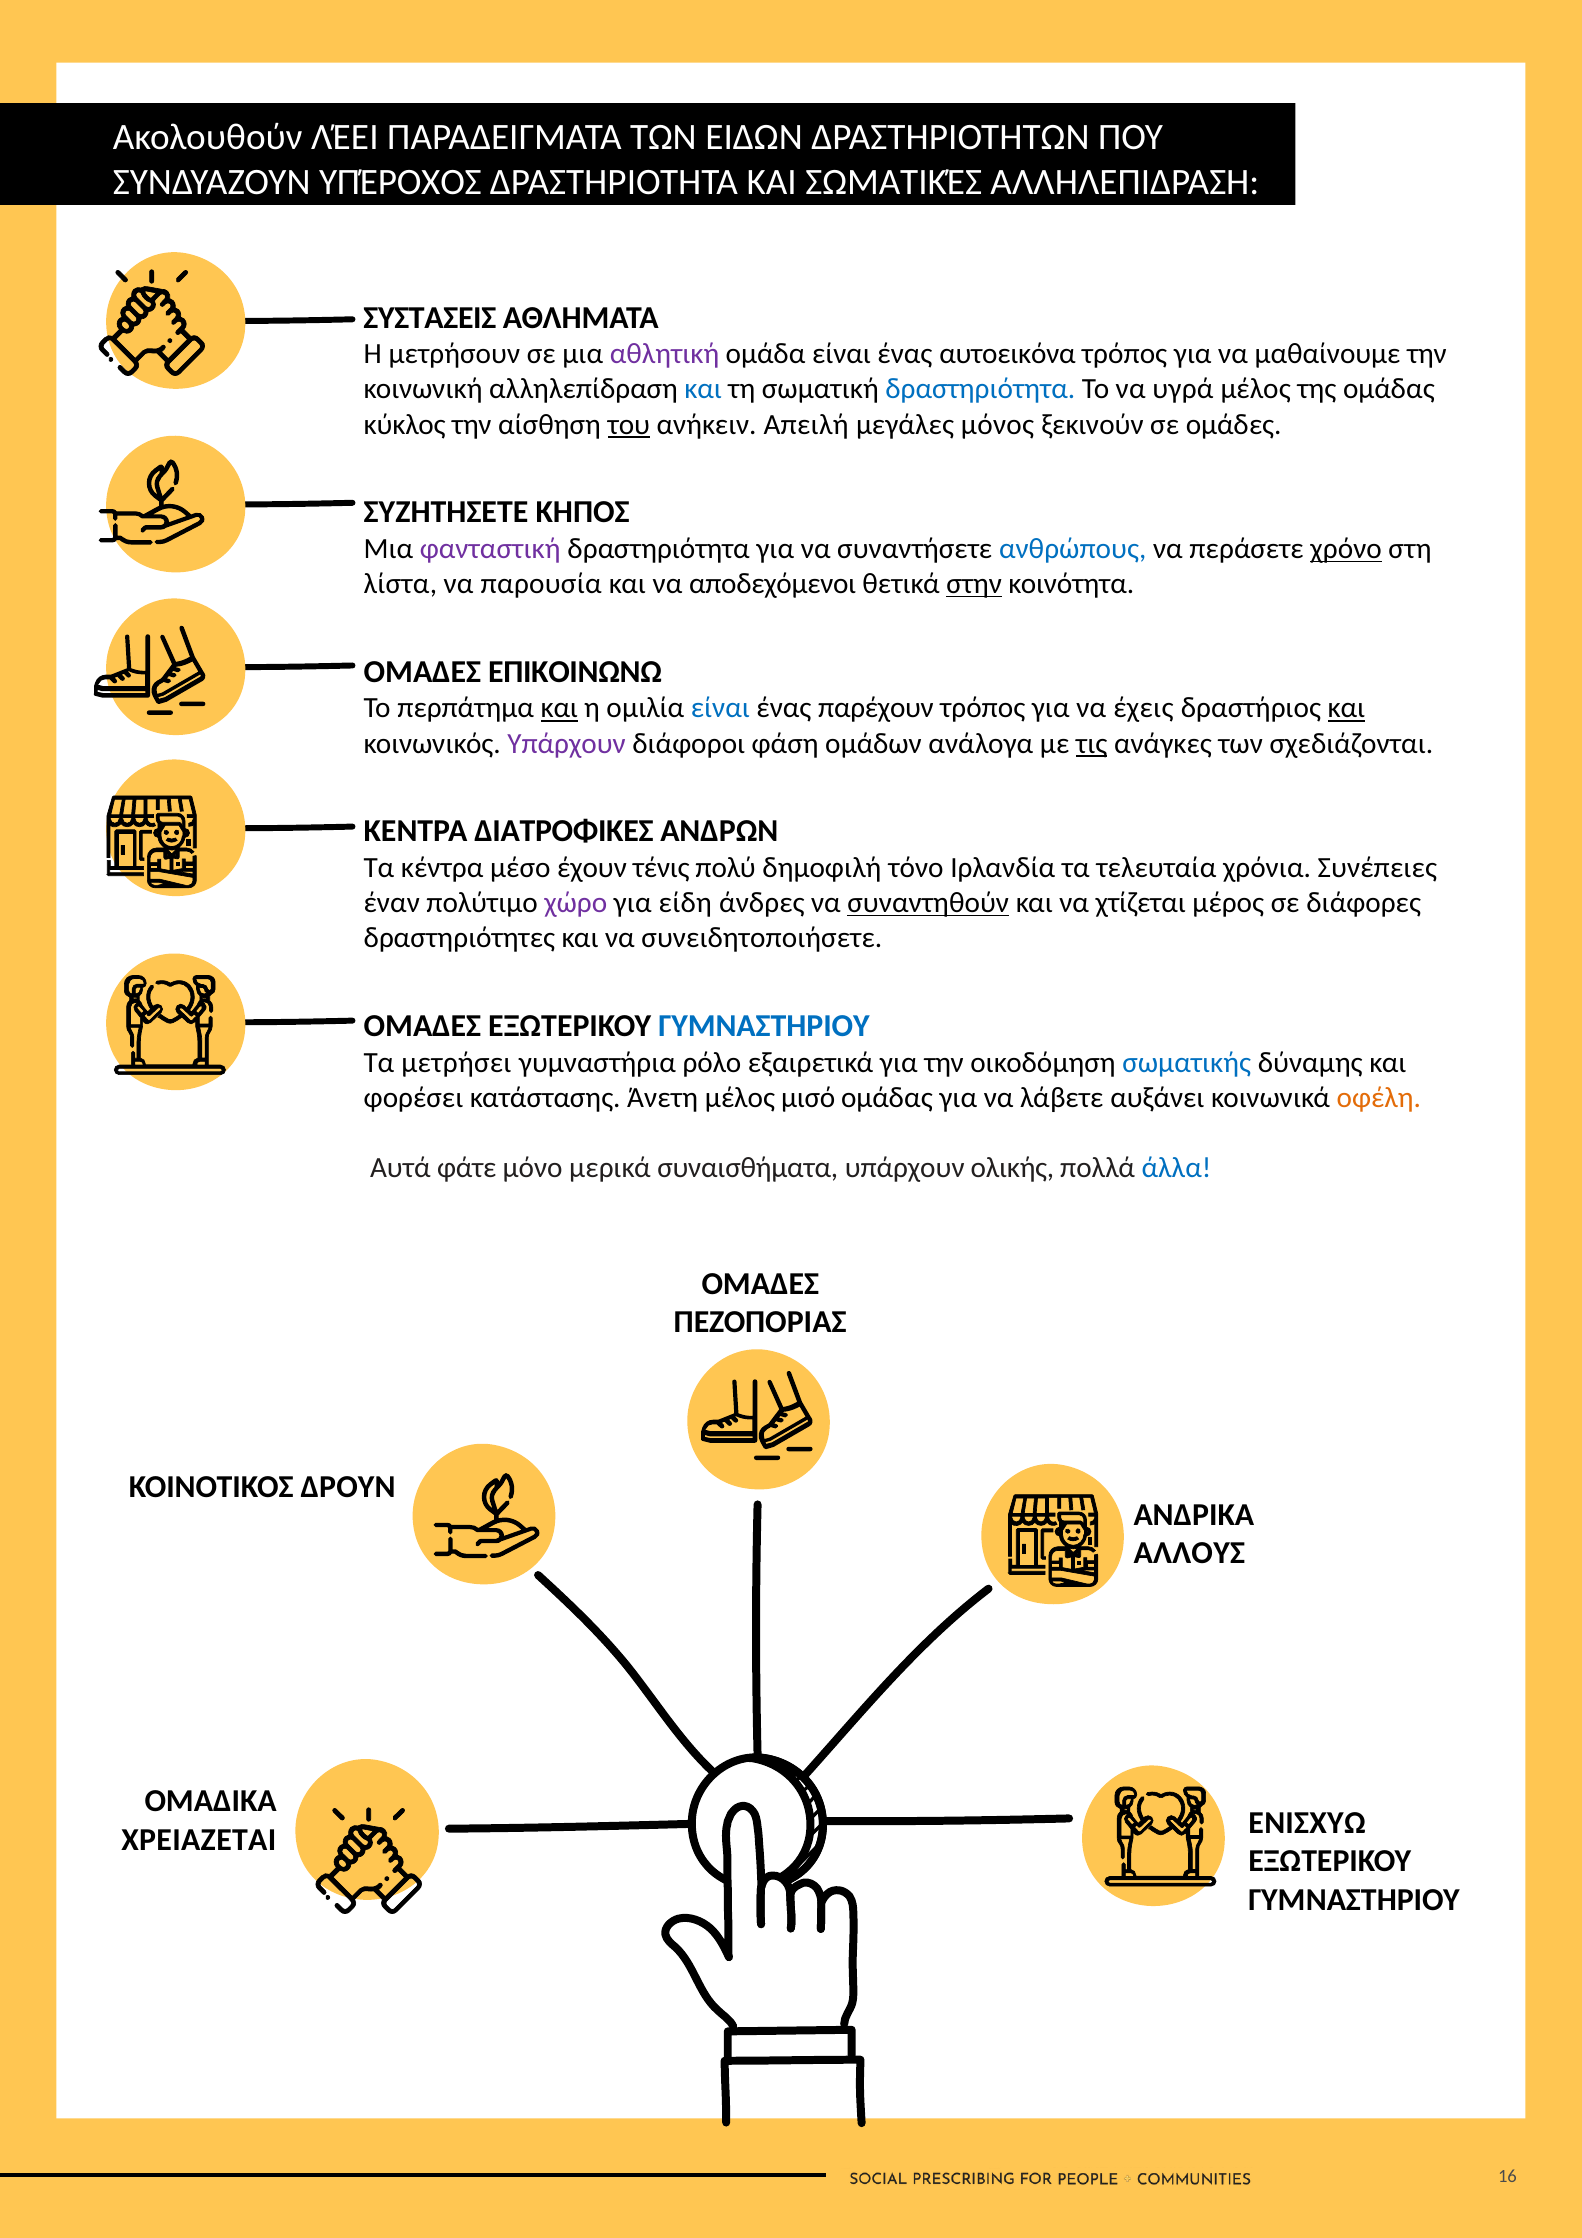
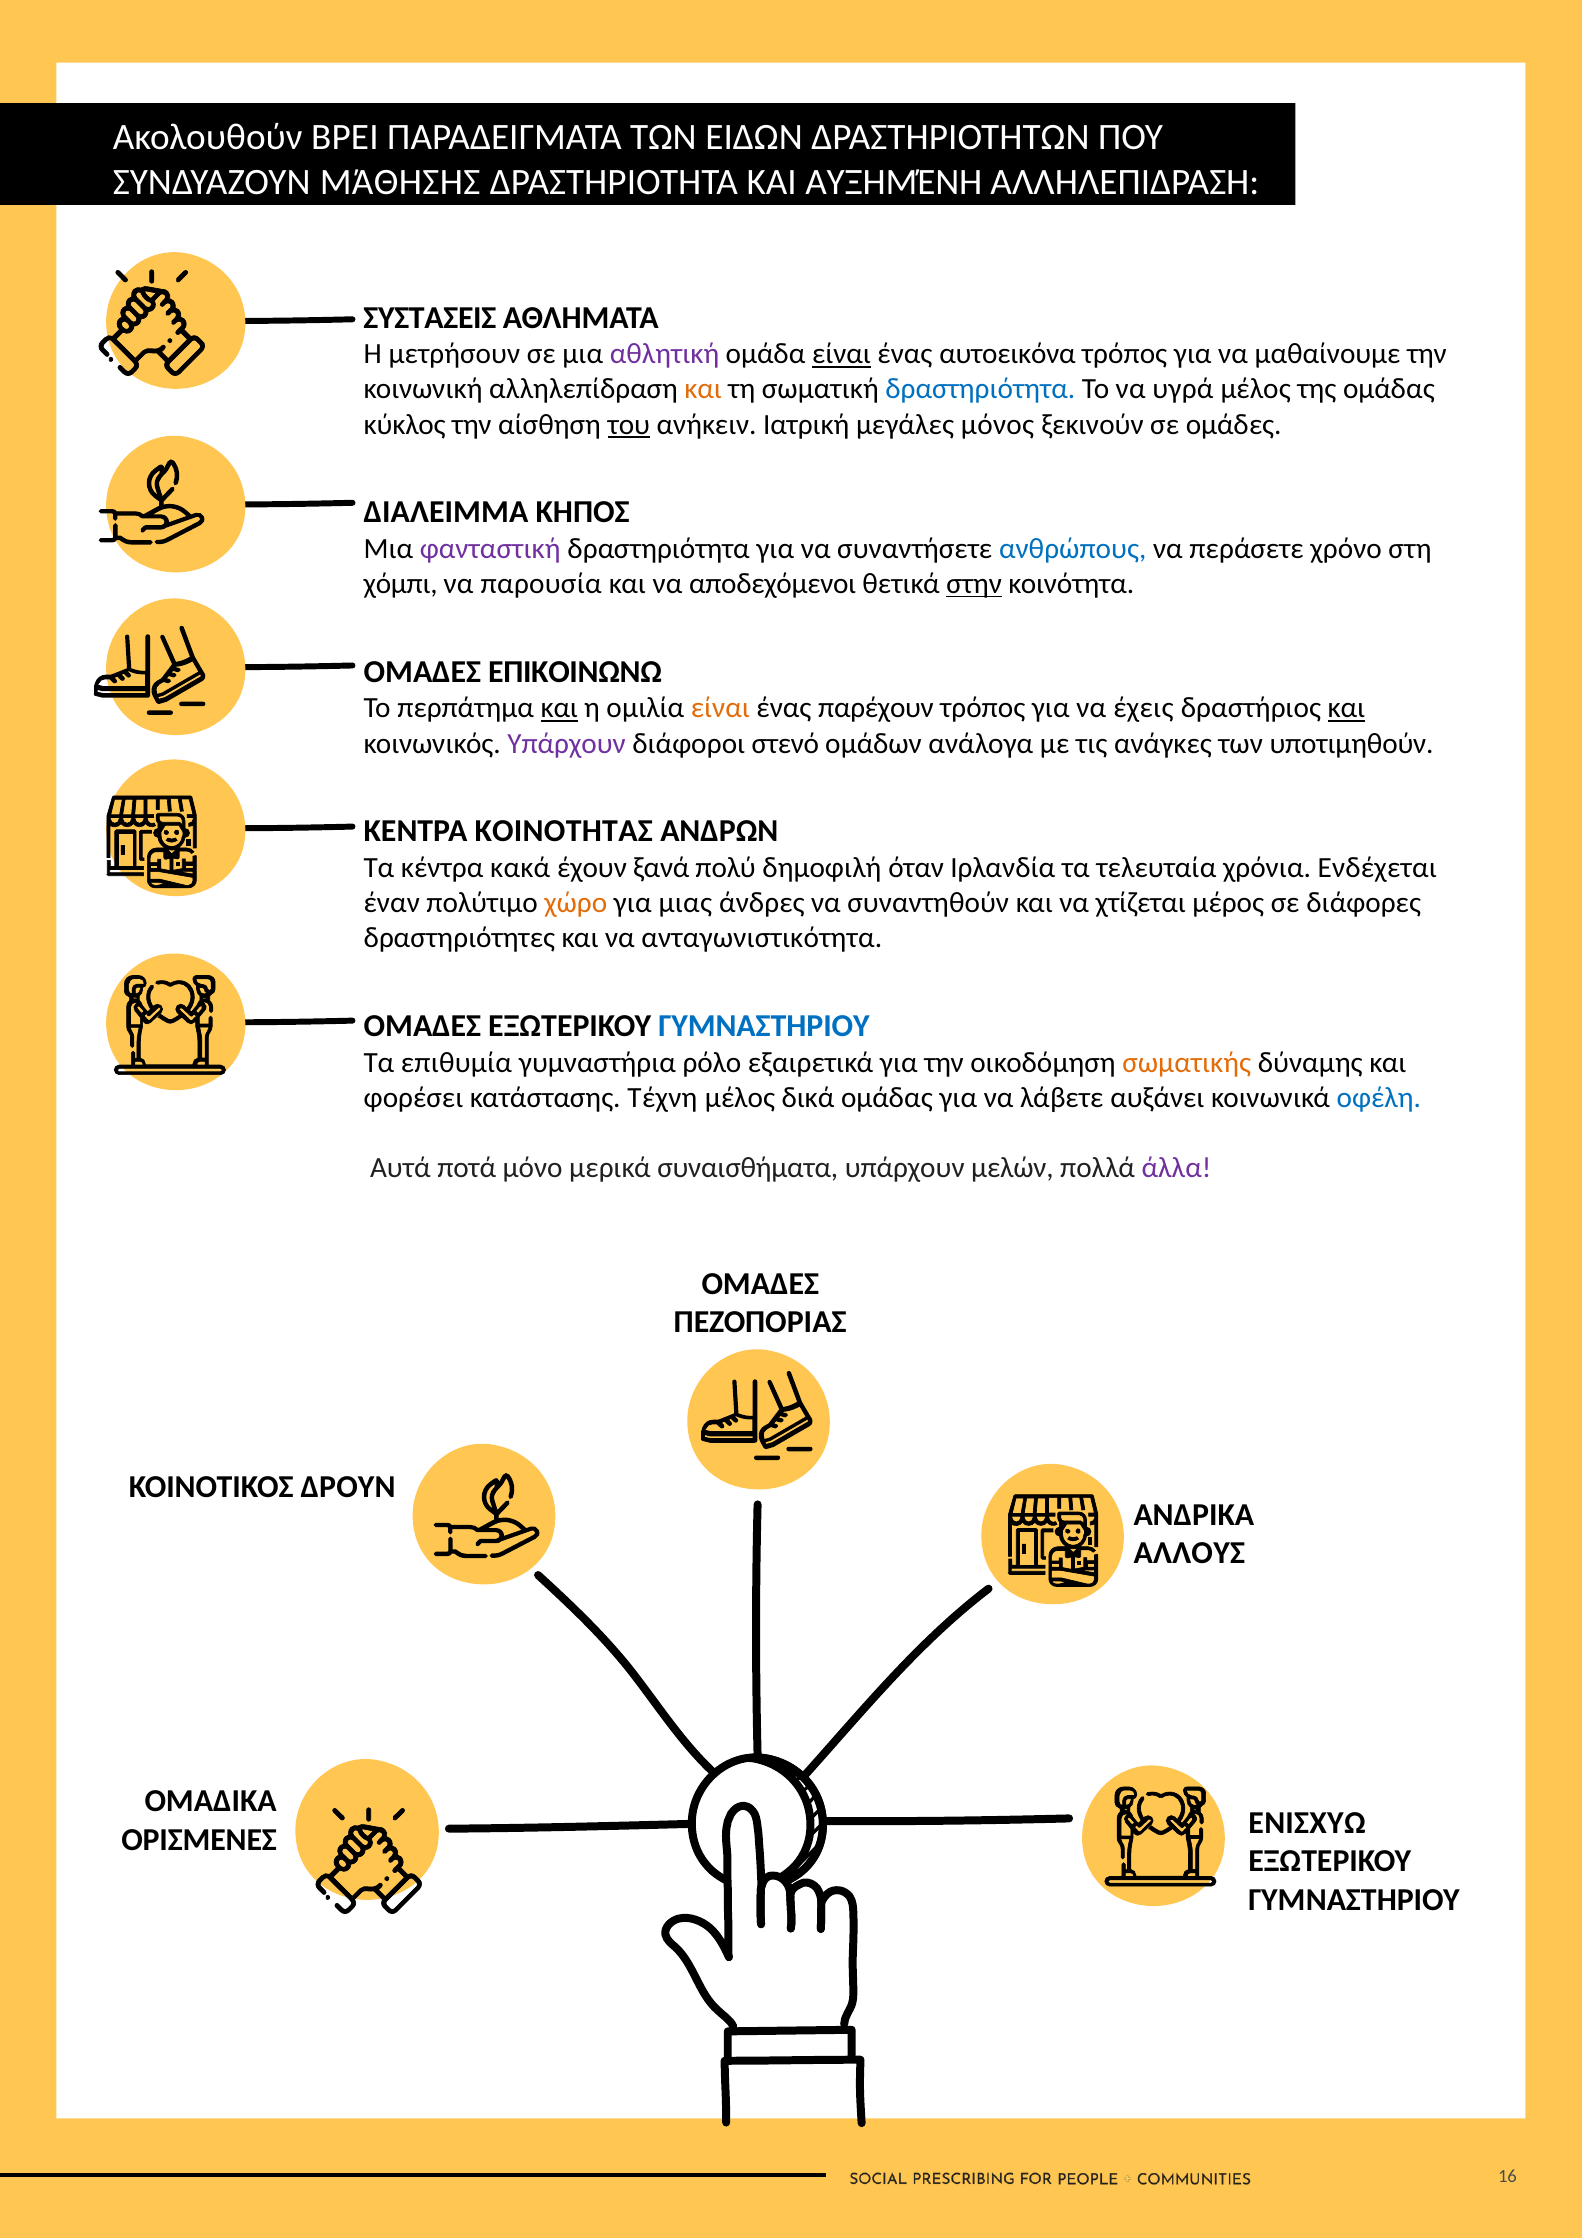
ΛΈΕΙ: ΛΈΕΙ -> ΒΡΕΙ (345, 138)
ΥΠΈΡΟΧΟΣ: ΥΠΈΡΟΧΟΣ -> ΜΆΘΗΣΗΣ (400, 182)
ΣΩΜΑΤΙΚΈΣ: ΣΩΜΑΤΙΚΈΣ -> ΑΥΞΗΜΈΝΗ (894, 182)
είναι underline: none -> present (842, 354)
και colour: blue -> orange (703, 389)
Απειλή: Απειλή -> Ιατρική (806, 424)
ΣΥΖΗΤΗΣΕΤΕ: ΣΥΖΗΤΗΣΕΤΕ -> ΔΙΑΛΕΙΜΜΑ (446, 512)
χρόνο underline: present -> none (1346, 549)
λίστα: λίστα -> χόμπι (401, 584)
είναι colour: blue -> orange (720, 708)
φάση: φάση -> στενό (785, 743)
τις underline: present -> none (1092, 743)
σχεδιάζονται: σχεδιάζονται -> υποτιμηθούν (1352, 743)
ΔΙΑΤΡΟΦΙΚΕΣ: ΔΙΑΤΡΟΦΙΚΕΣ -> ΚΟΙΝΟΤΗΤΑΣ (564, 831)
μέσο: μέσο -> κακά (520, 868)
τένις: τένις -> ξανά (661, 868)
τόνο: τόνο -> όταν (916, 868)
Συνέπειες: Συνέπειες -> Ενδέχεται (1377, 868)
χώρο colour: purple -> orange (576, 903)
είδη: είδη -> μιας (685, 903)
συναντηθούν underline: present -> none (928, 903)
συνειδητοποιήσετε: συνειδητοποιήσετε -> ανταγωνιστικότητα (762, 938)
μετρήσει: μετρήσει -> επιθυμία (456, 1062)
σωματικής colour: blue -> orange (1187, 1062)
Άνετη: Άνετη -> Τέχνη (662, 1097)
μισό: μισό -> δικά (808, 1097)
οφέλη colour: orange -> blue (1379, 1097)
φάτε: φάτε -> ποτά (467, 1168)
ολικής: ολικής -> μελών (1012, 1168)
άλλα colour: blue -> purple (1176, 1168)
ΧΡΕΙΑΖΕΤΑΙ: ΧΡΕΙΑΖΕΤΑΙ -> ΟΡΙΣΜΕΝΕΣ (199, 1839)
